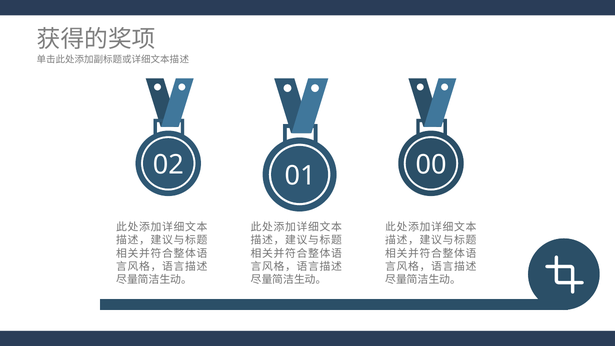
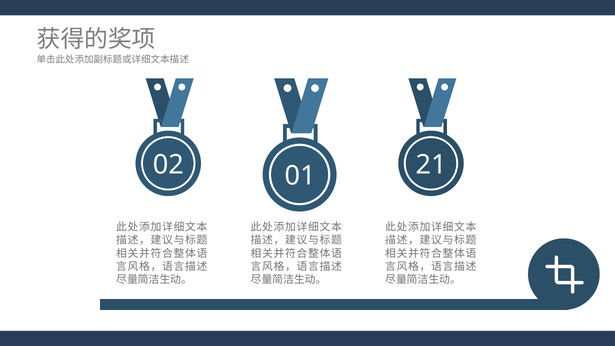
00: 00 -> 21 (431, 165)
